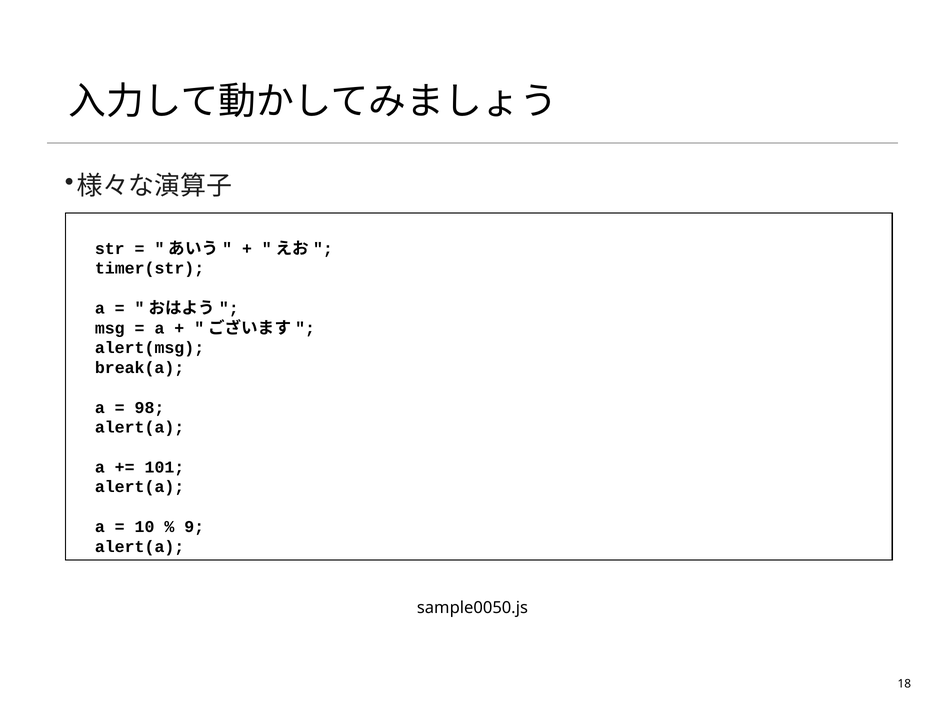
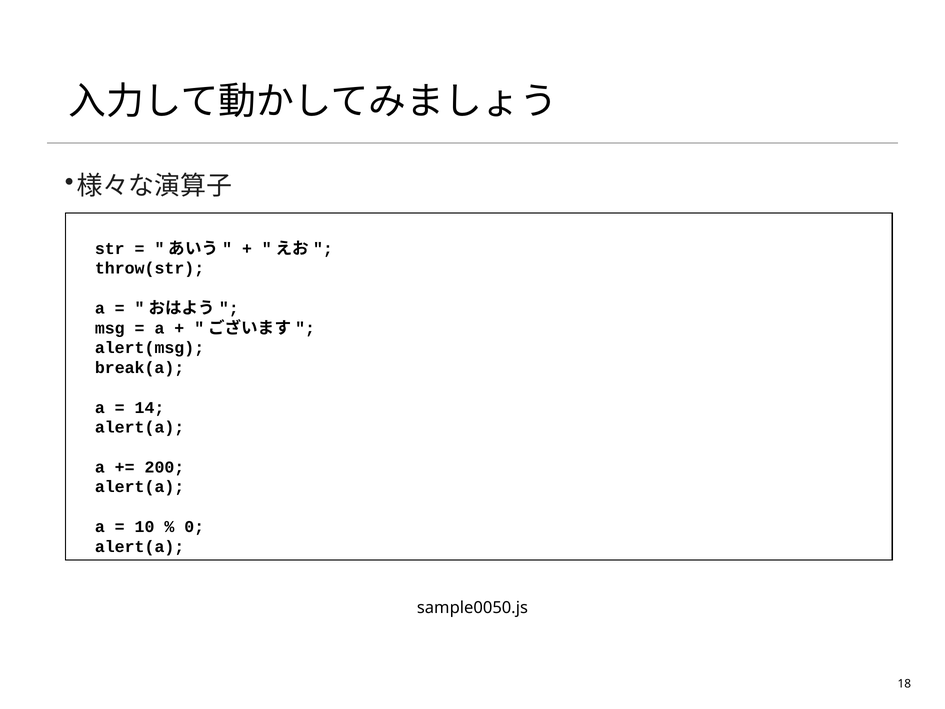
timer(str: timer(str -> throw(str (150, 268)
98: 98 -> 14 (149, 407)
101: 101 -> 200 (164, 467)
9: 9 -> 0 (194, 527)
